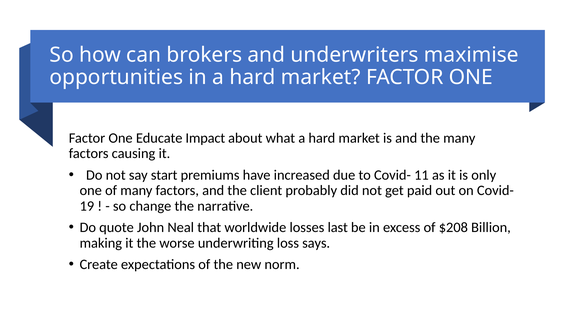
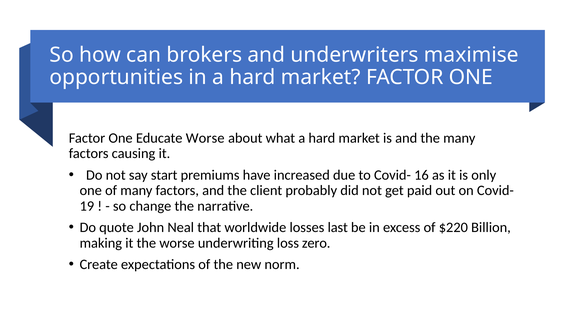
Educate Impact: Impact -> Worse (205, 138)
11: 11 -> 16 (421, 175)
$208: $208 -> $220 (453, 228)
says: says -> zero (316, 243)
